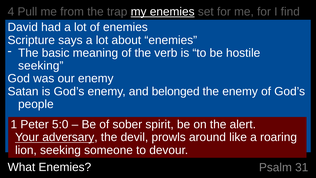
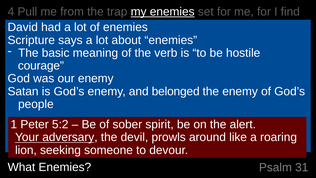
seeking: seeking -> courage (41, 66)
5:0: 5:0 -> 5:2 (60, 124)
